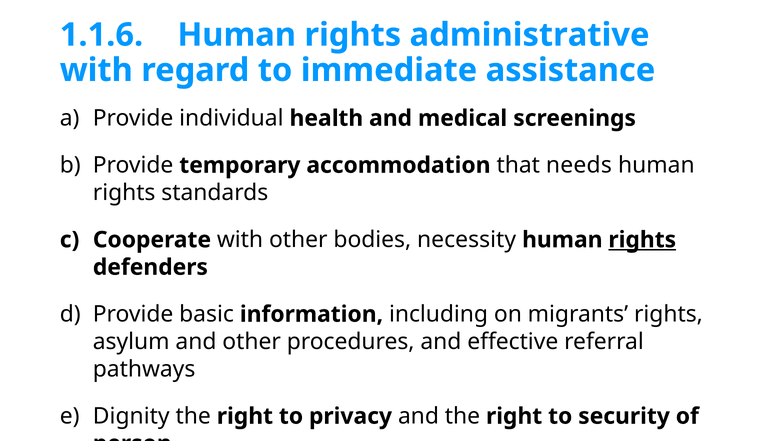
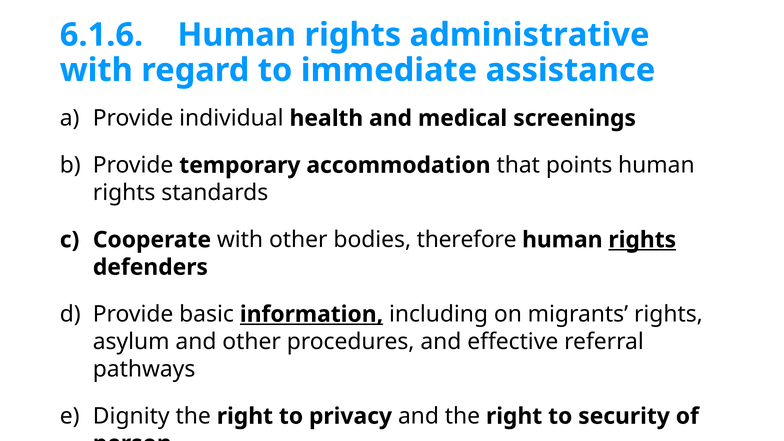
1.1.6: 1.1.6 -> 6.1.6 (101, 35)
needs: needs -> points (579, 165)
necessity: necessity -> therefore (467, 240)
information underline: none -> present (311, 314)
